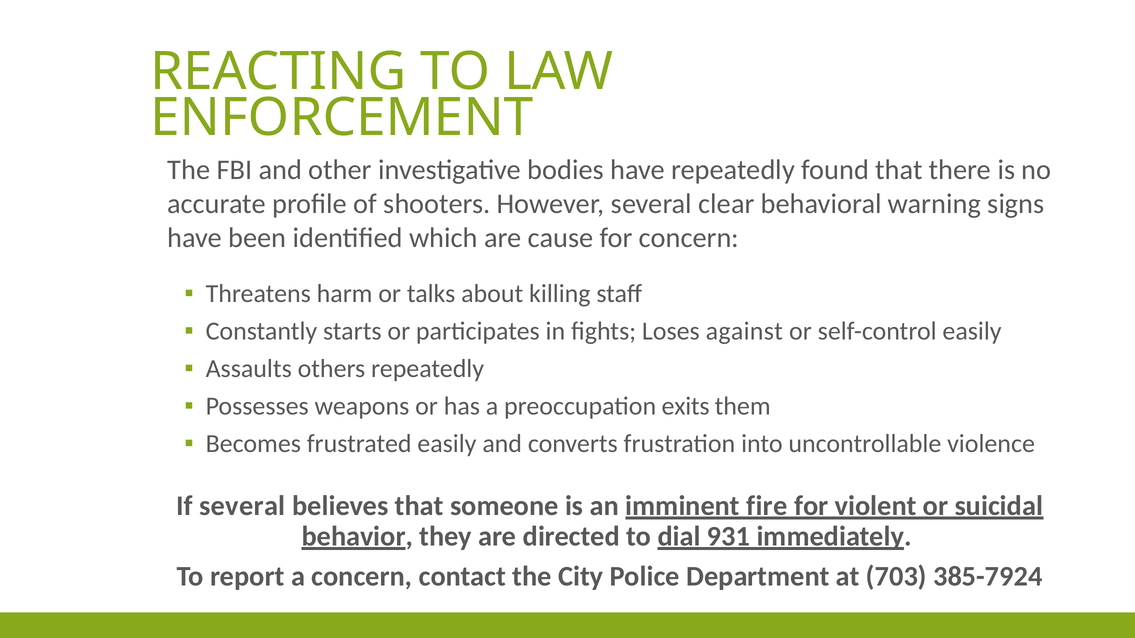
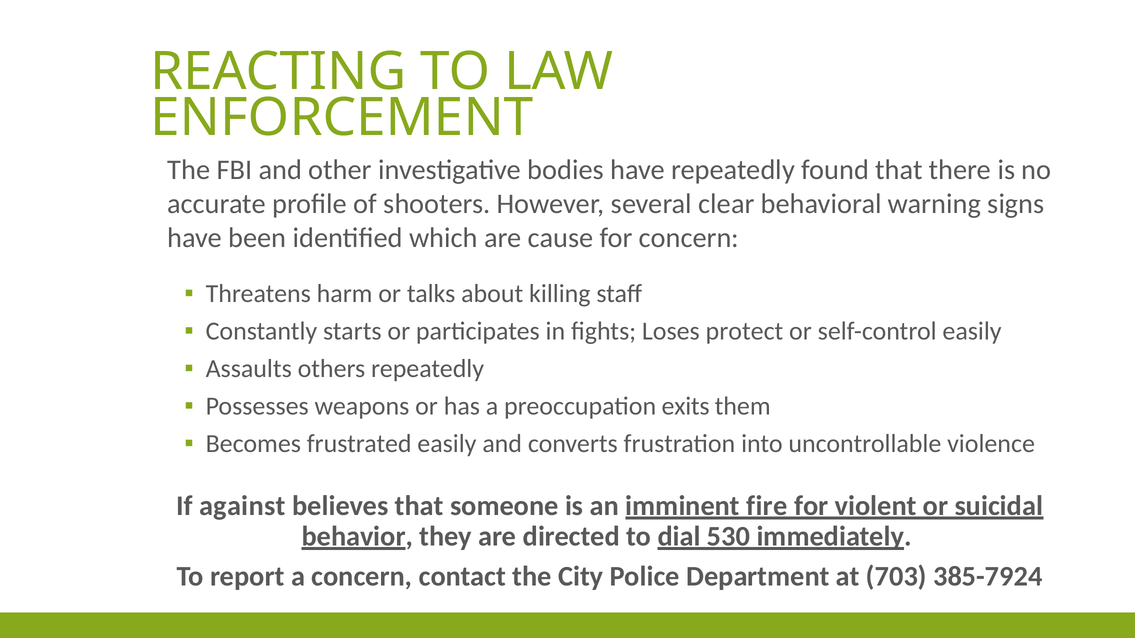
against: against -> protect (744, 331)
If several: several -> against (242, 506)
931: 931 -> 530 (729, 537)
